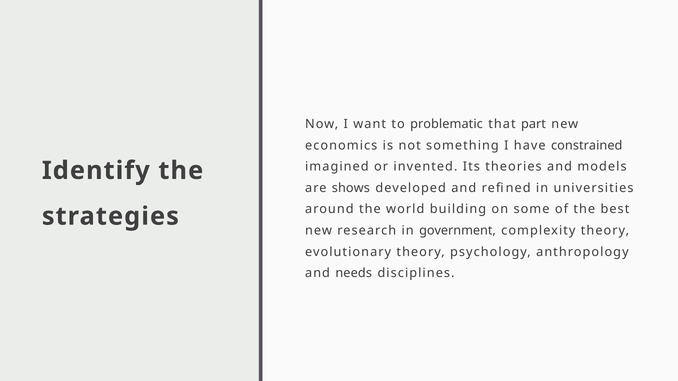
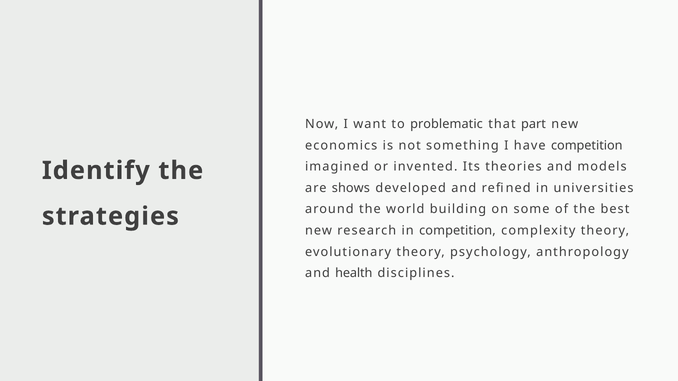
have constrained: constrained -> competition (587, 145)
in government: government -> competition (457, 231)
needs: needs -> health (354, 274)
